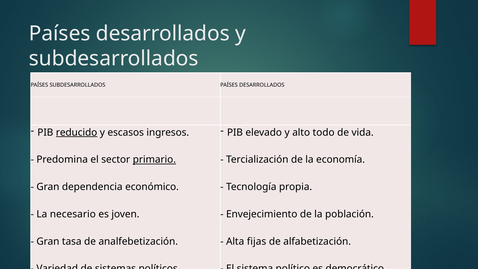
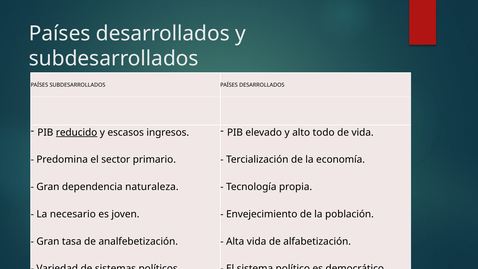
primario underline: present -> none (154, 160)
económico: económico -> naturaleza (152, 187)
Alta fijas: fijas -> vida (257, 241)
